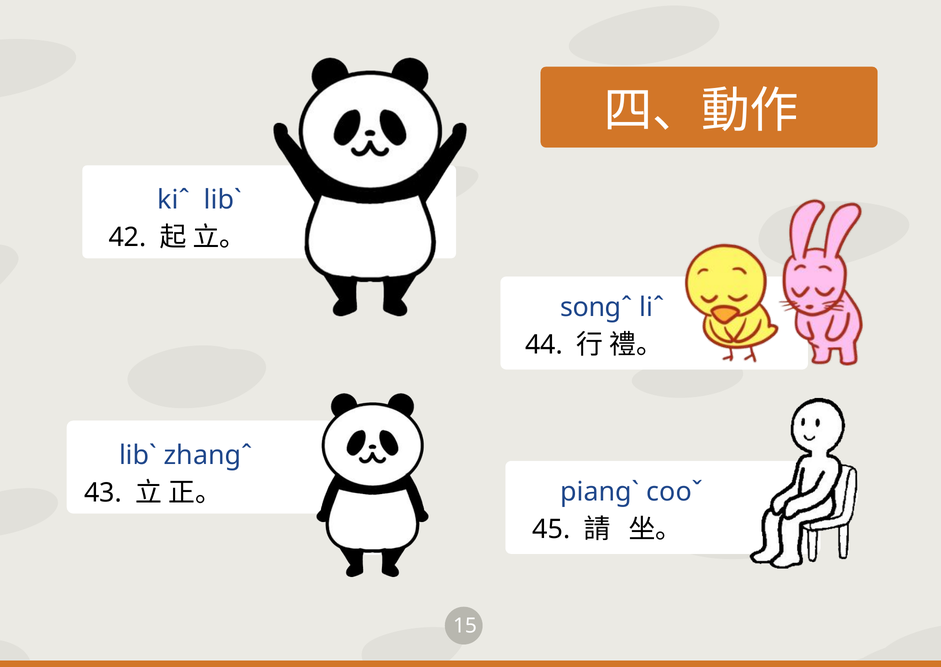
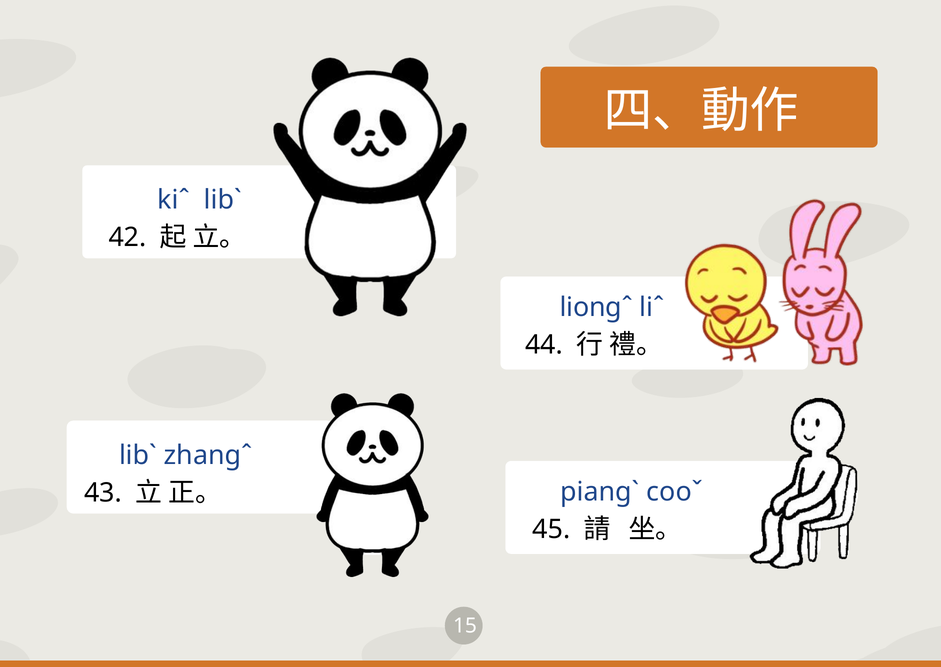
songˆ: songˆ -> liongˆ (596, 307)
